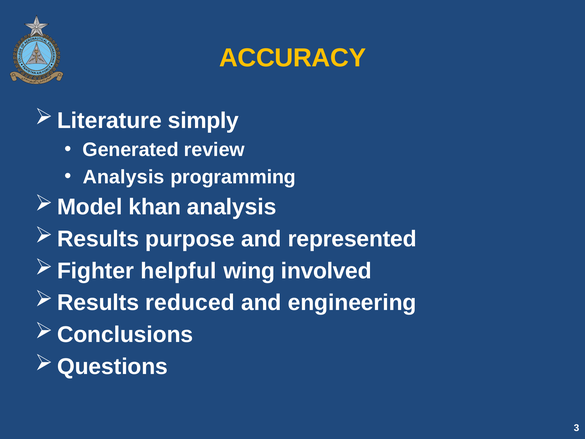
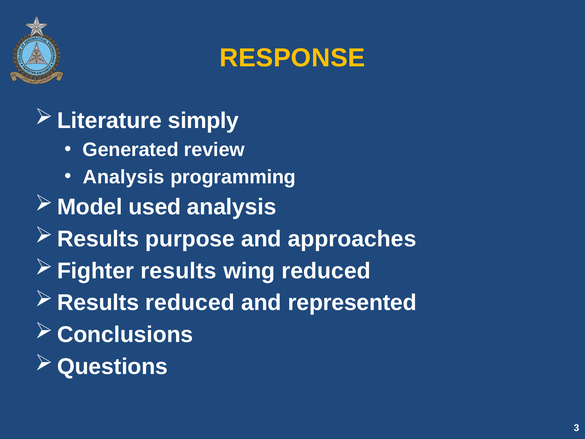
ACCURACY: ACCURACY -> RESPONSE (292, 58)
khan: khan -> used (155, 207)
represented: represented -> approaches (352, 239)
helpful: helpful -> results (179, 271)
wing involved: involved -> reduced (326, 271)
engineering: engineering -> represented (352, 303)
